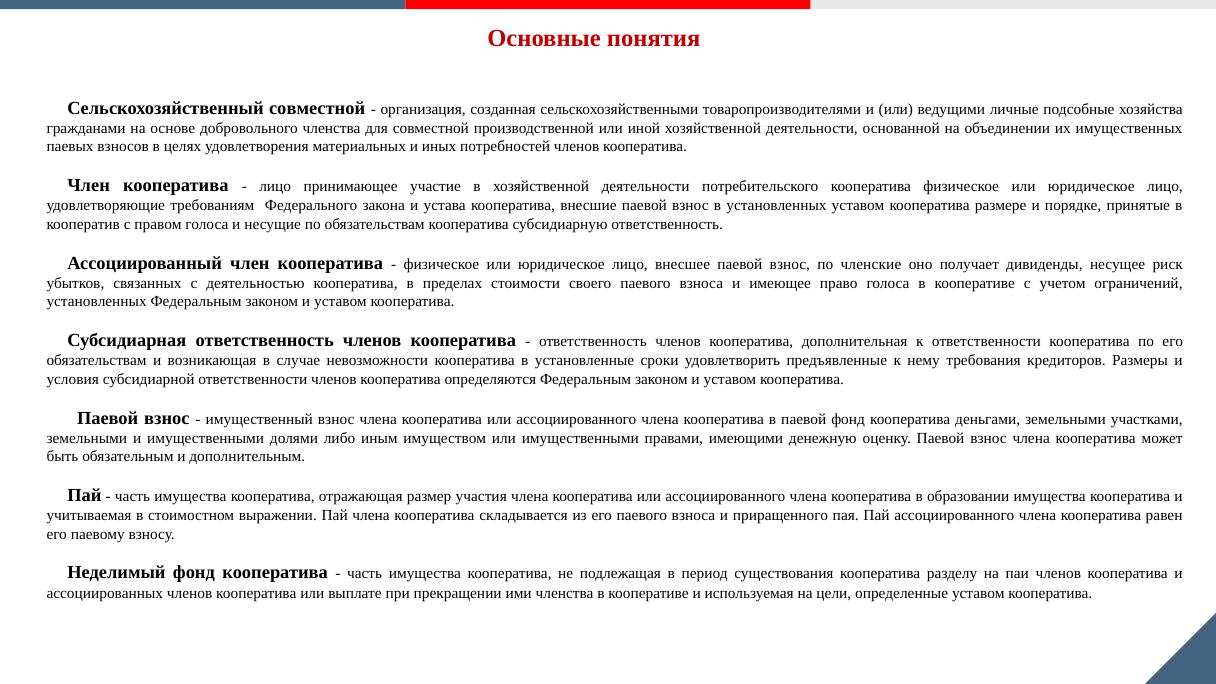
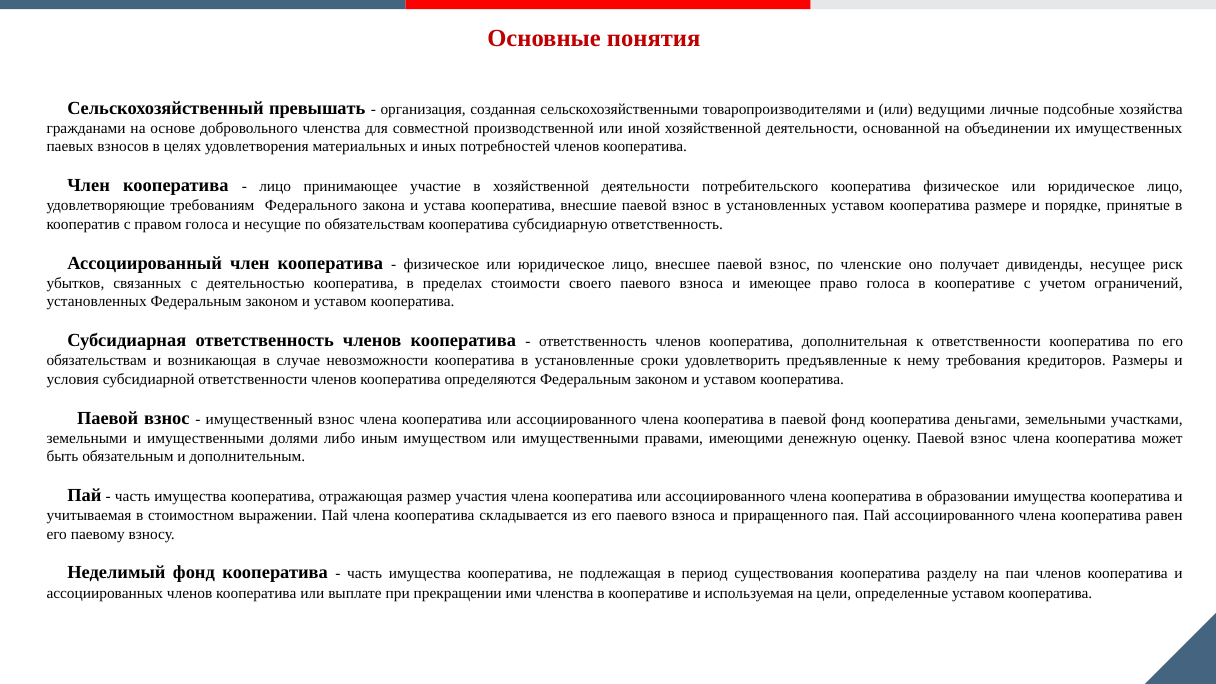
Сельскохозяйственный совместной: совместной -> превышать (317, 108)
